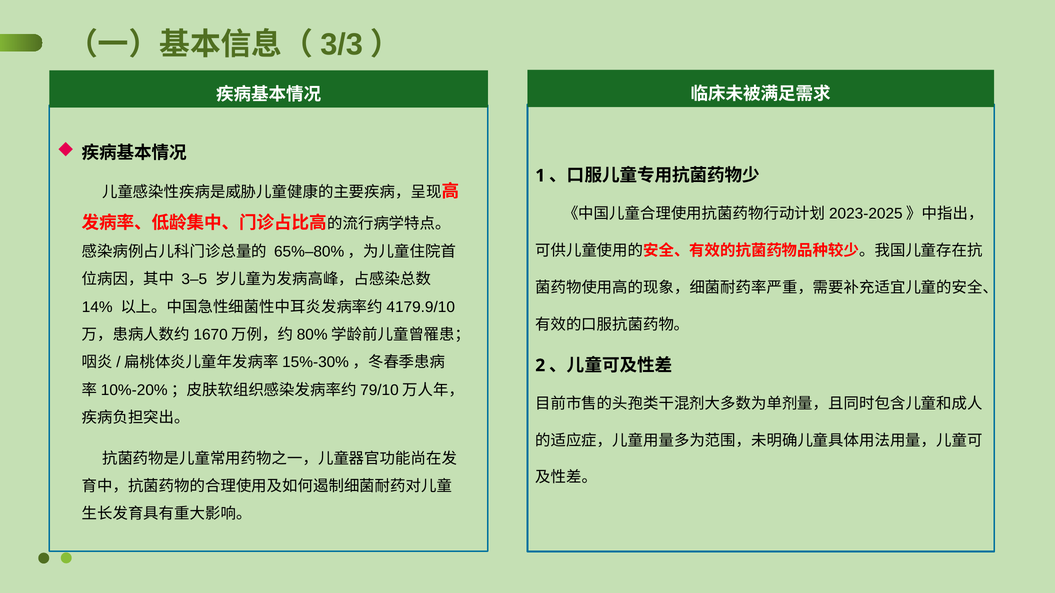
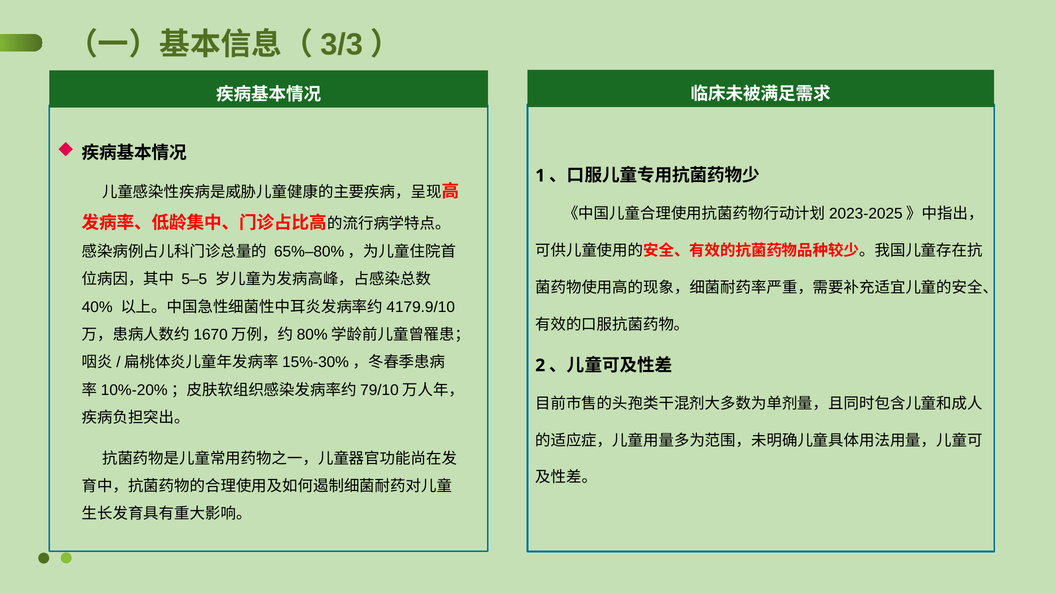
3–5: 3–5 -> 5–5 (194, 280)
14%: 14% -> 40% (97, 307)
